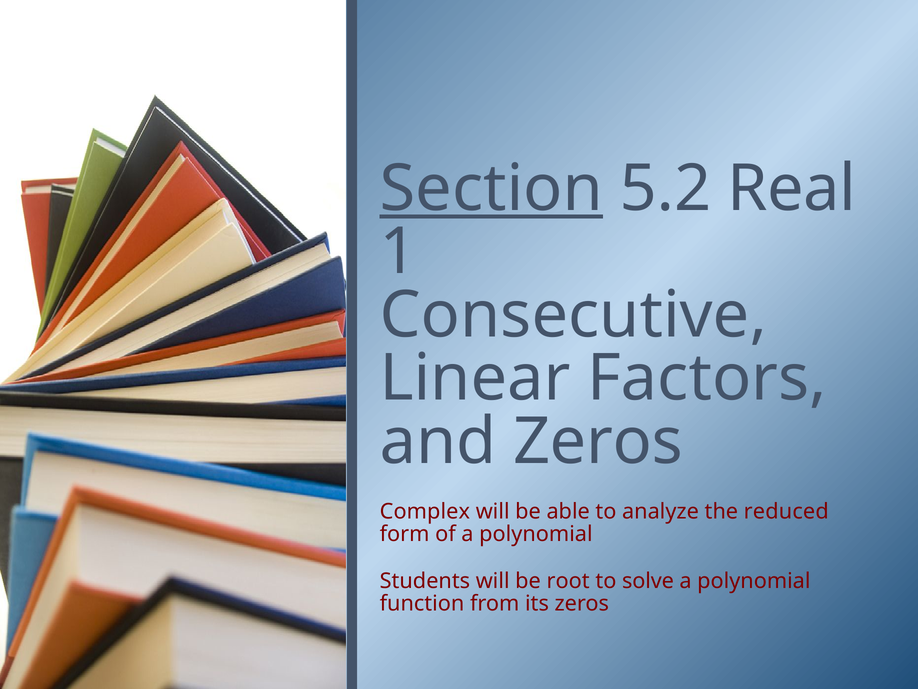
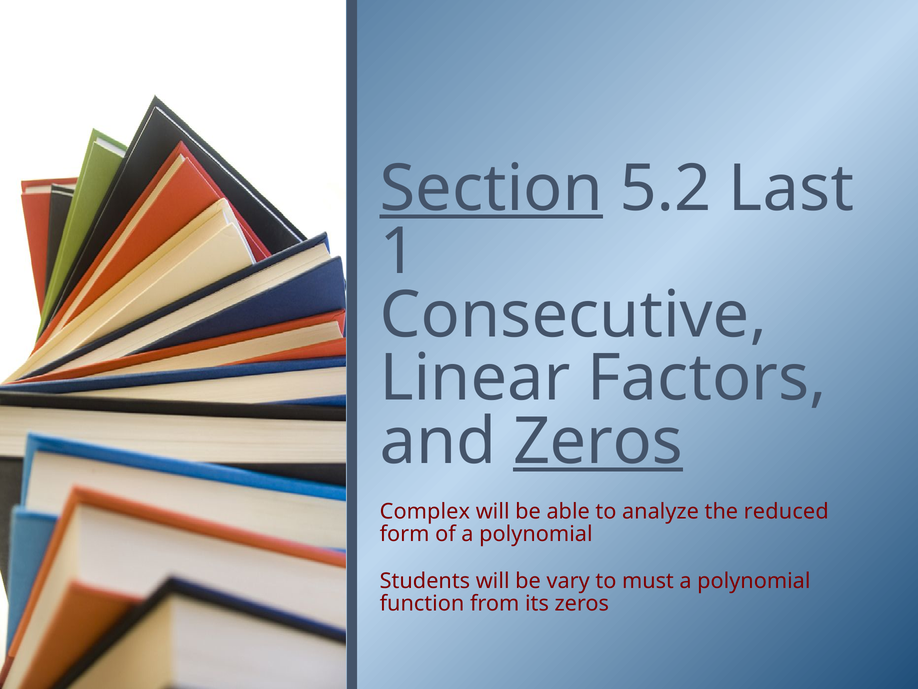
Real: Real -> Last (791, 189)
Zeros underline: none -> present (598, 441)
root: root -> vary (568, 581)
solve: solve -> must (648, 581)
